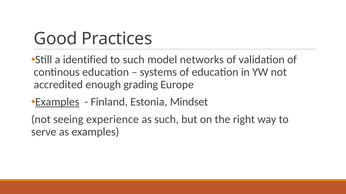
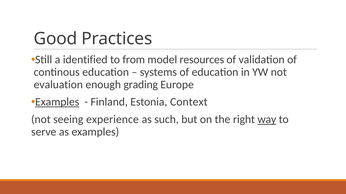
to such: such -> from (134, 60)
networks: networks -> resources (202, 60)
accredited: accredited -> evaluation (58, 85)
Mindset: Mindset -> Context (189, 102)
way underline: none -> present (267, 120)
